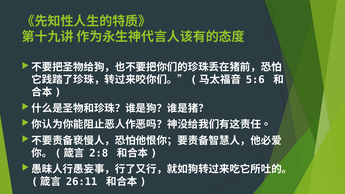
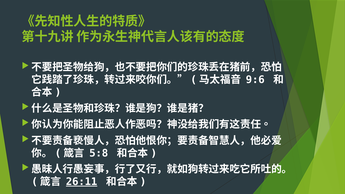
5:6: 5:6 -> 9:6 (255, 80)
2:8: 2:8 -> 5:8 (99, 153)
26:11 underline: none -> present (82, 182)
